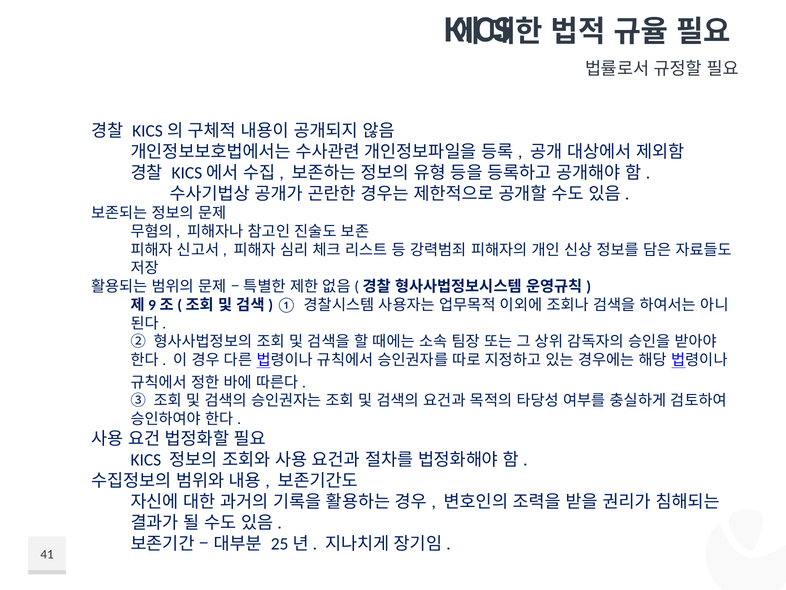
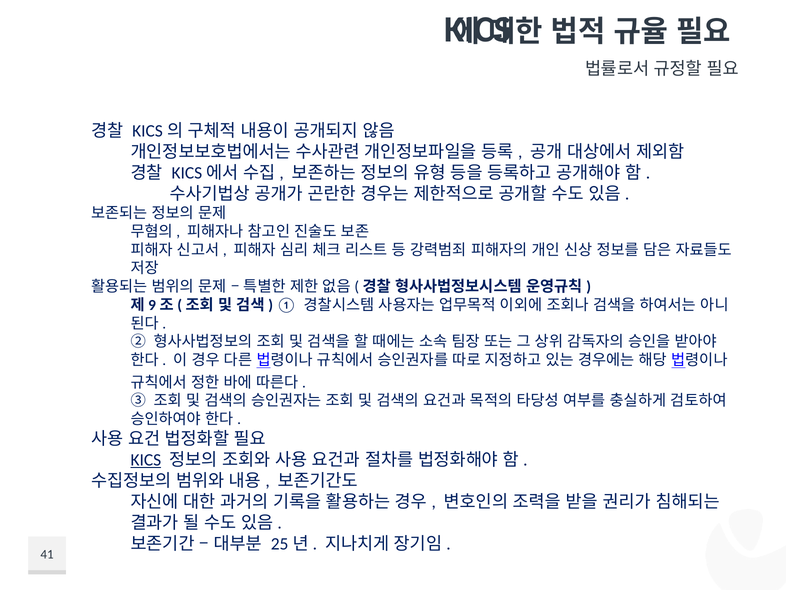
KICS underline: none -> present (146, 460)
